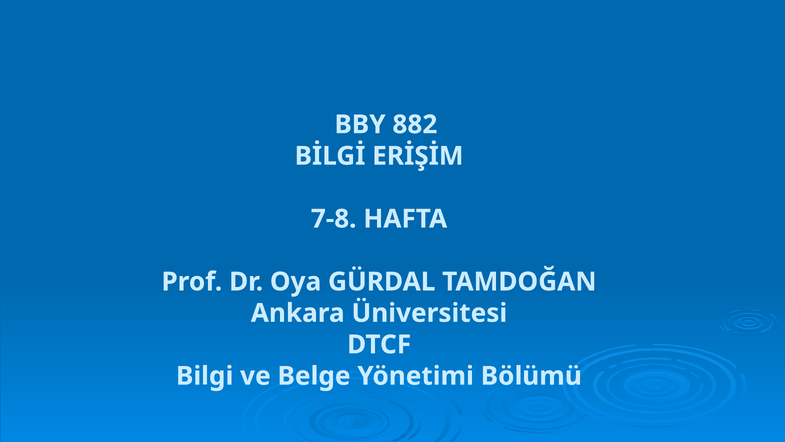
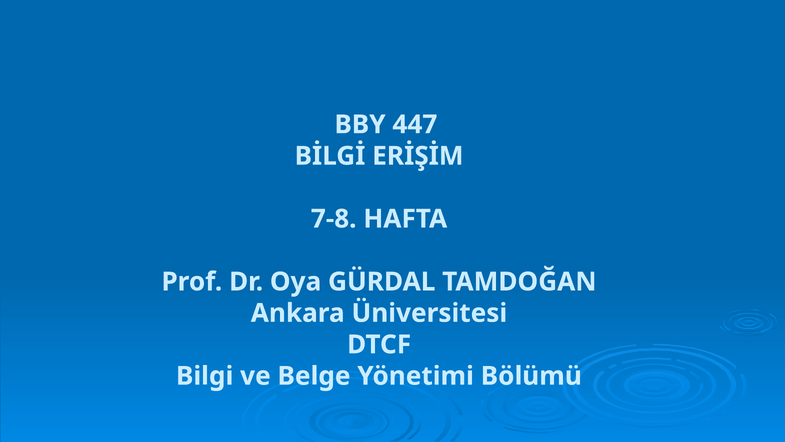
882: 882 -> 447 (415, 124)
